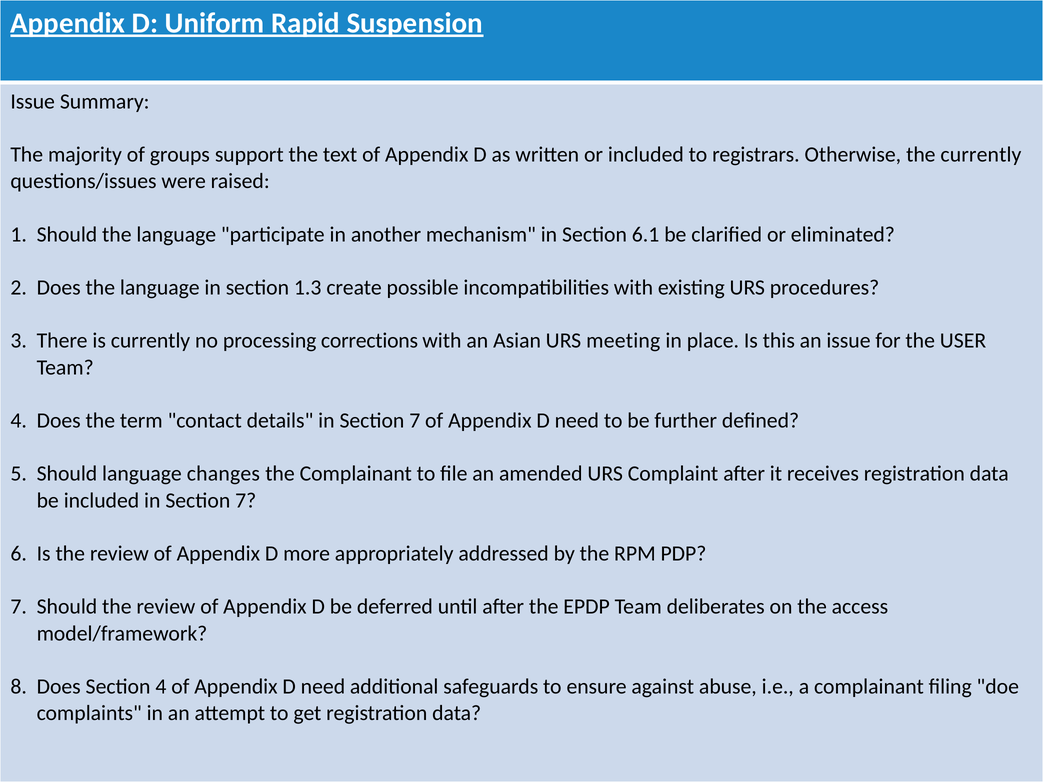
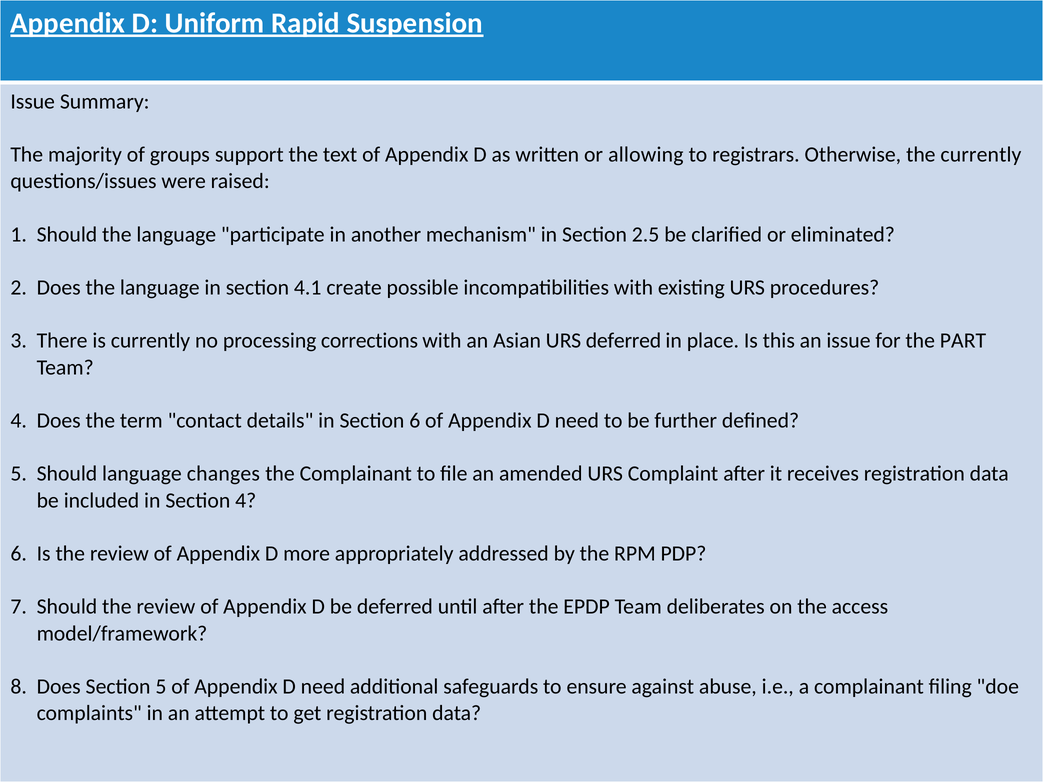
or included: included -> allowing (646, 155)
6.1: 6.1 -> 2.5 (646, 234)
1.3: 1.3 -> 4.1 (308, 288)
URS meeting: meeting -> deferred (623, 341)
USER: USER -> PART (963, 341)
details in Section 7: 7 -> 6 (415, 421)
included in Section 7: 7 -> 4 (246, 501)
Section 4: 4 -> 5 (161, 687)
